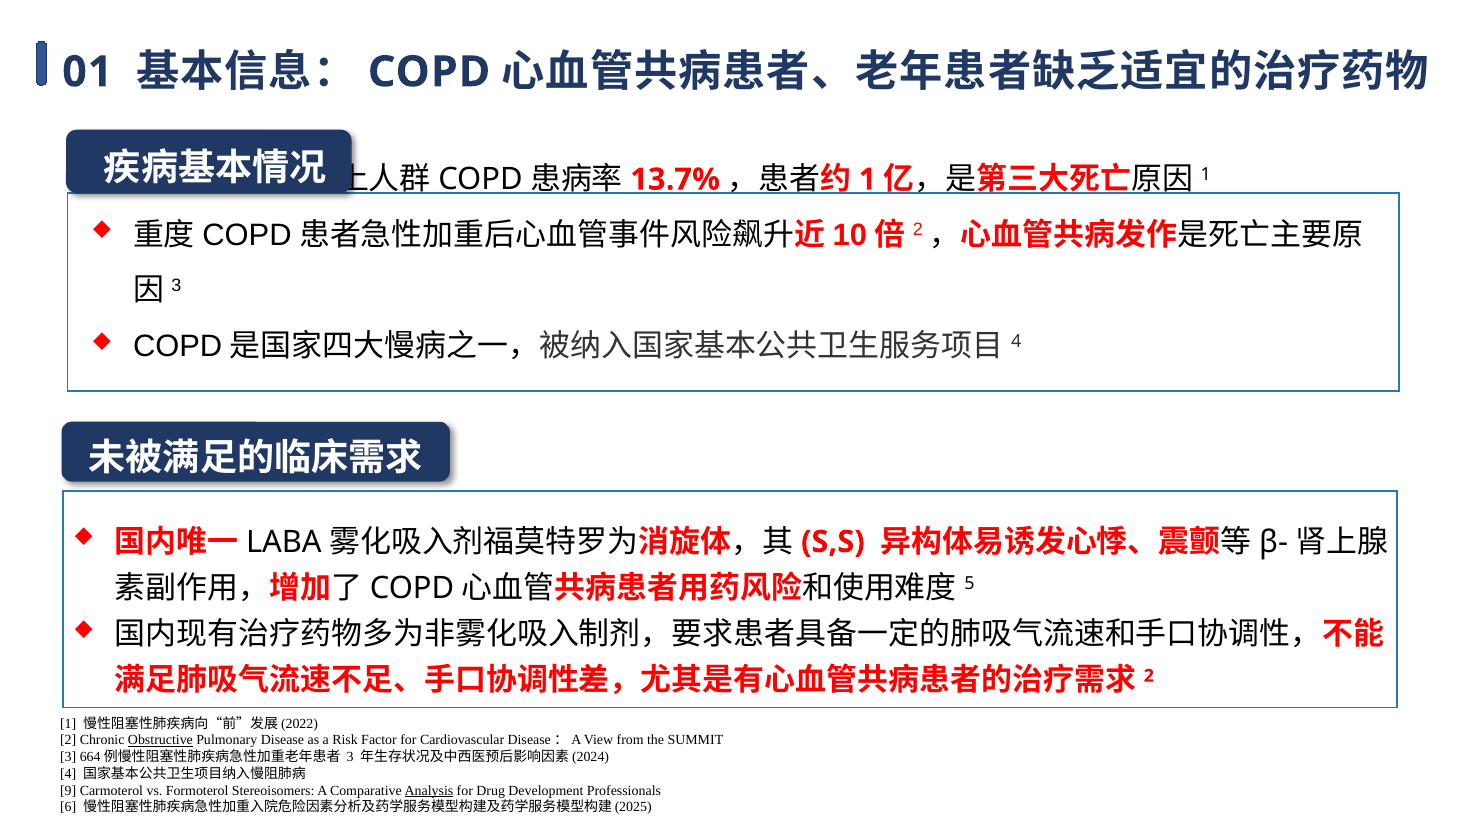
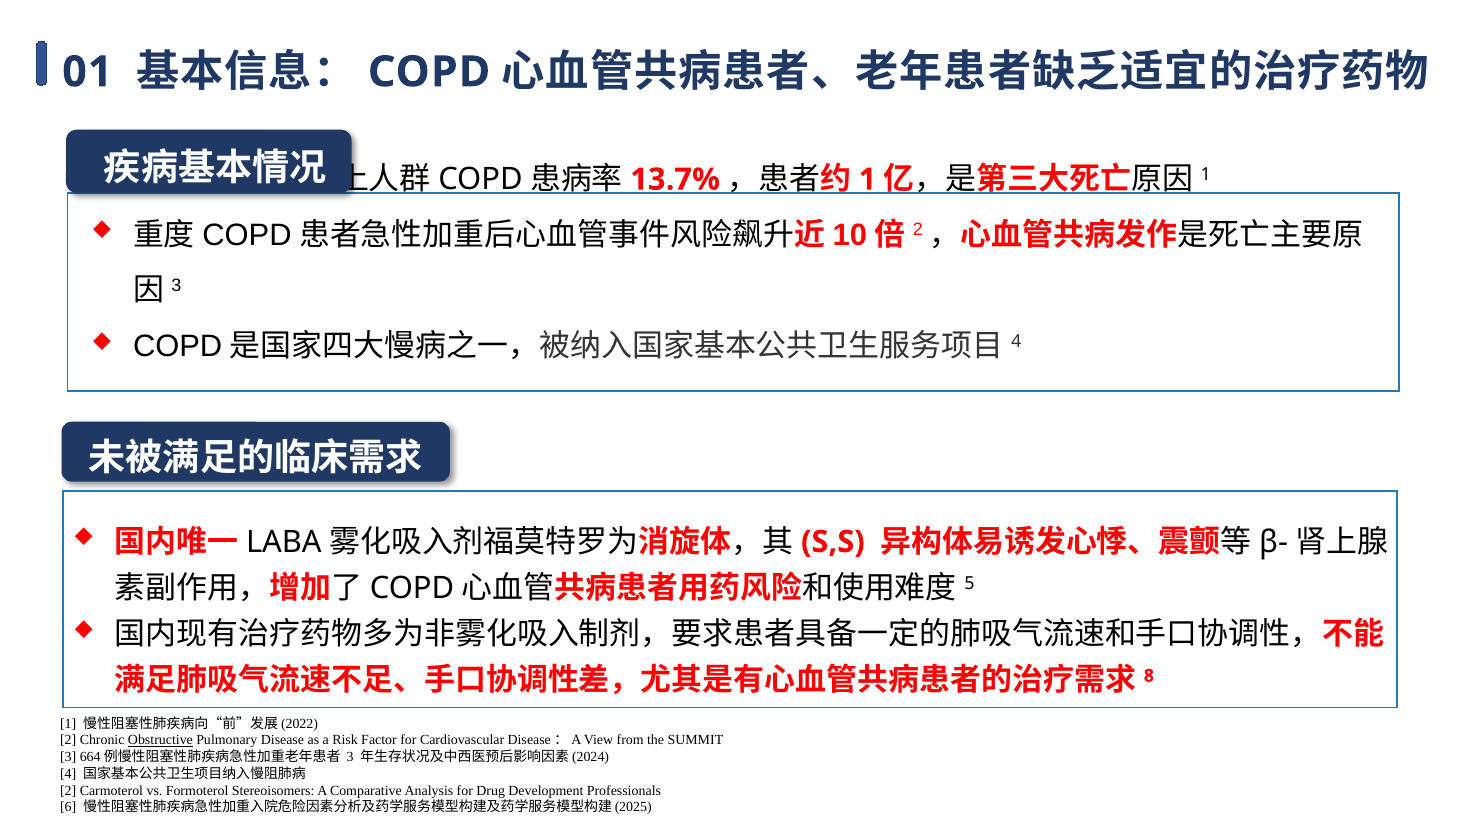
2: 2 -> 8 (1149, 676)
9: 9 -> 2 (68, 791)
Analysis underline: present -> none (429, 791)
